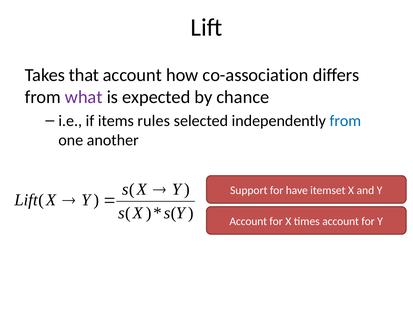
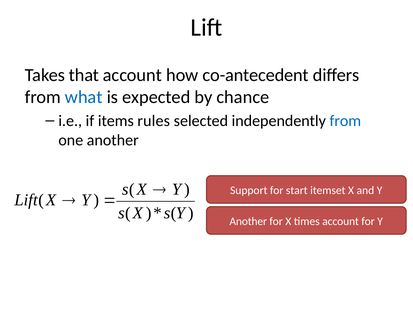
co-association: co-association -> co-antecedent (256, 75)
what colour: purple -> blue (84, 97)
have: have -> start (297, 190)
Account: Account -> Another (248, 221)
